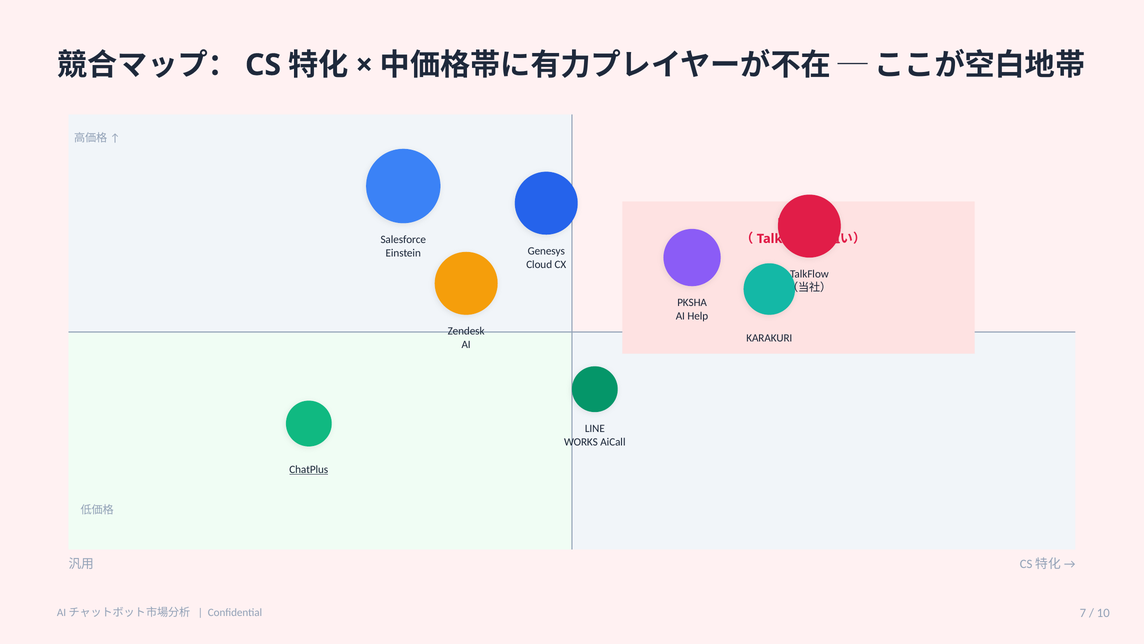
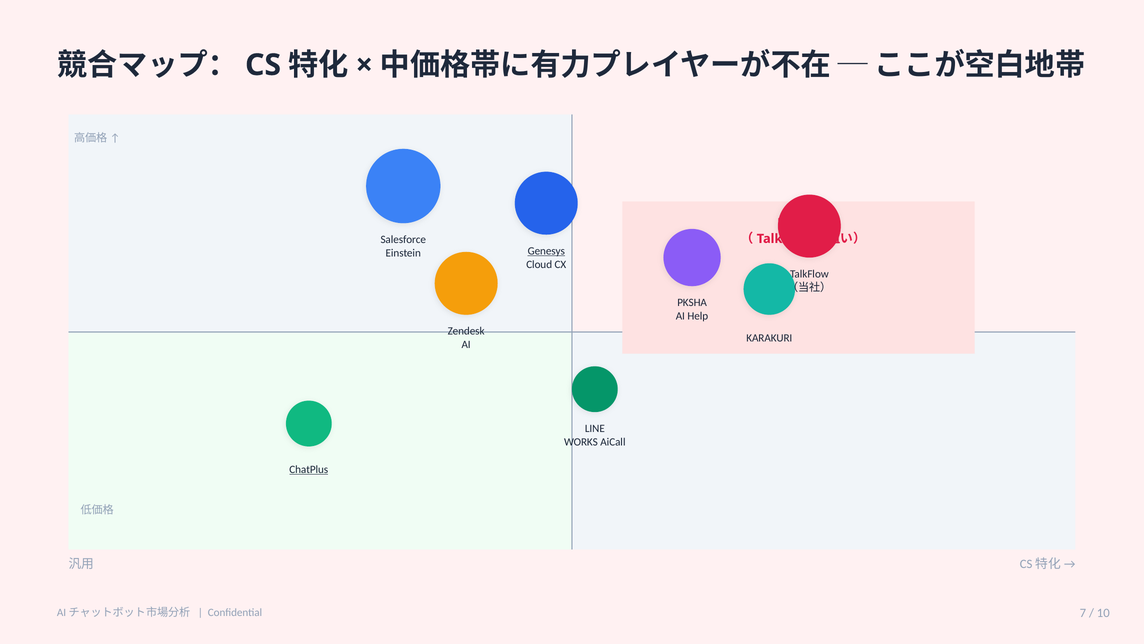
Genesys underline: none -> present (546, 251)
